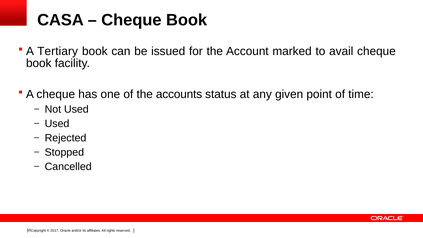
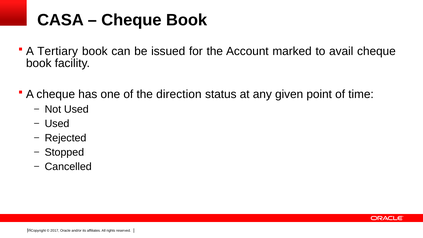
accounts: accounts -> direction (179, 94)
